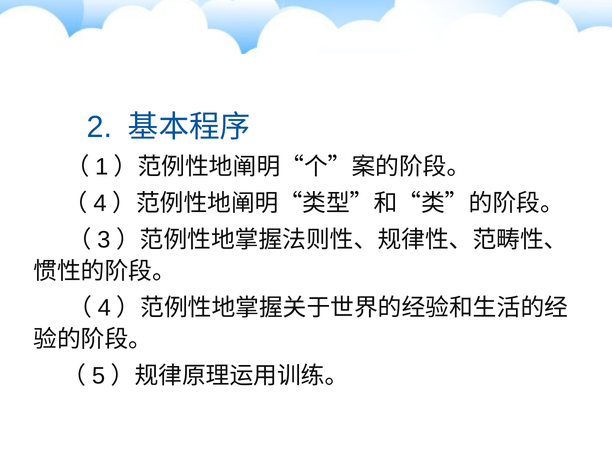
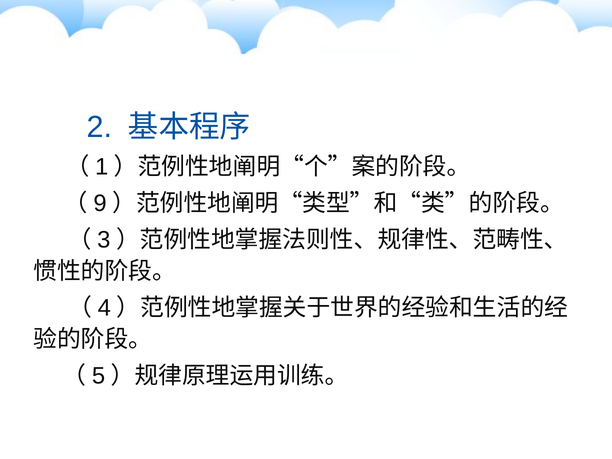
4: 4 -> 9 (100, 204)
